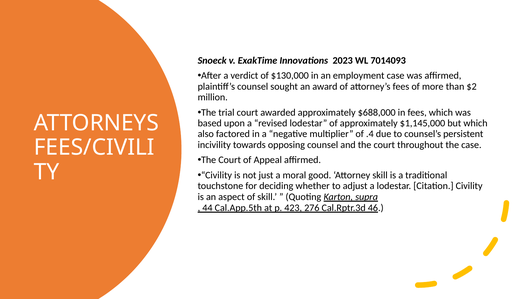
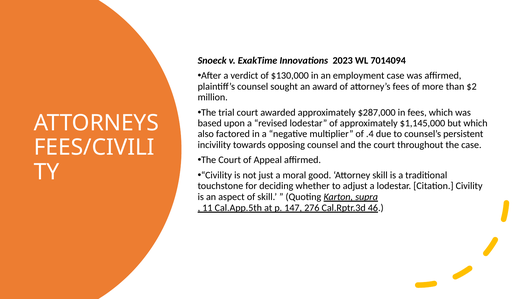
7014093: 7014093 -> 7014094 (388, 60)
$688,000: $688,000 -> $287,000 (377, 112)
44: 44 -> 11 (207, 208)
423: 423 -> 147 (293, 208)
